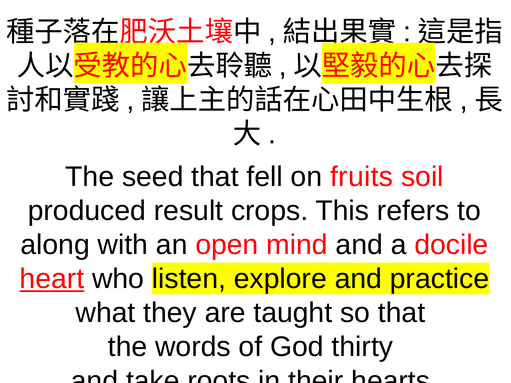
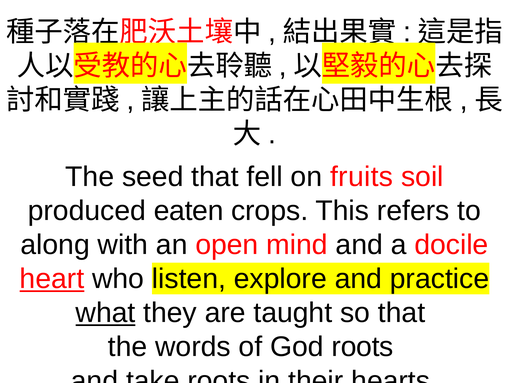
result: result -> eaten (189, 211)
what underline: none -> present (105, 313)
God thirty: thirty -> roots (363, 347)
